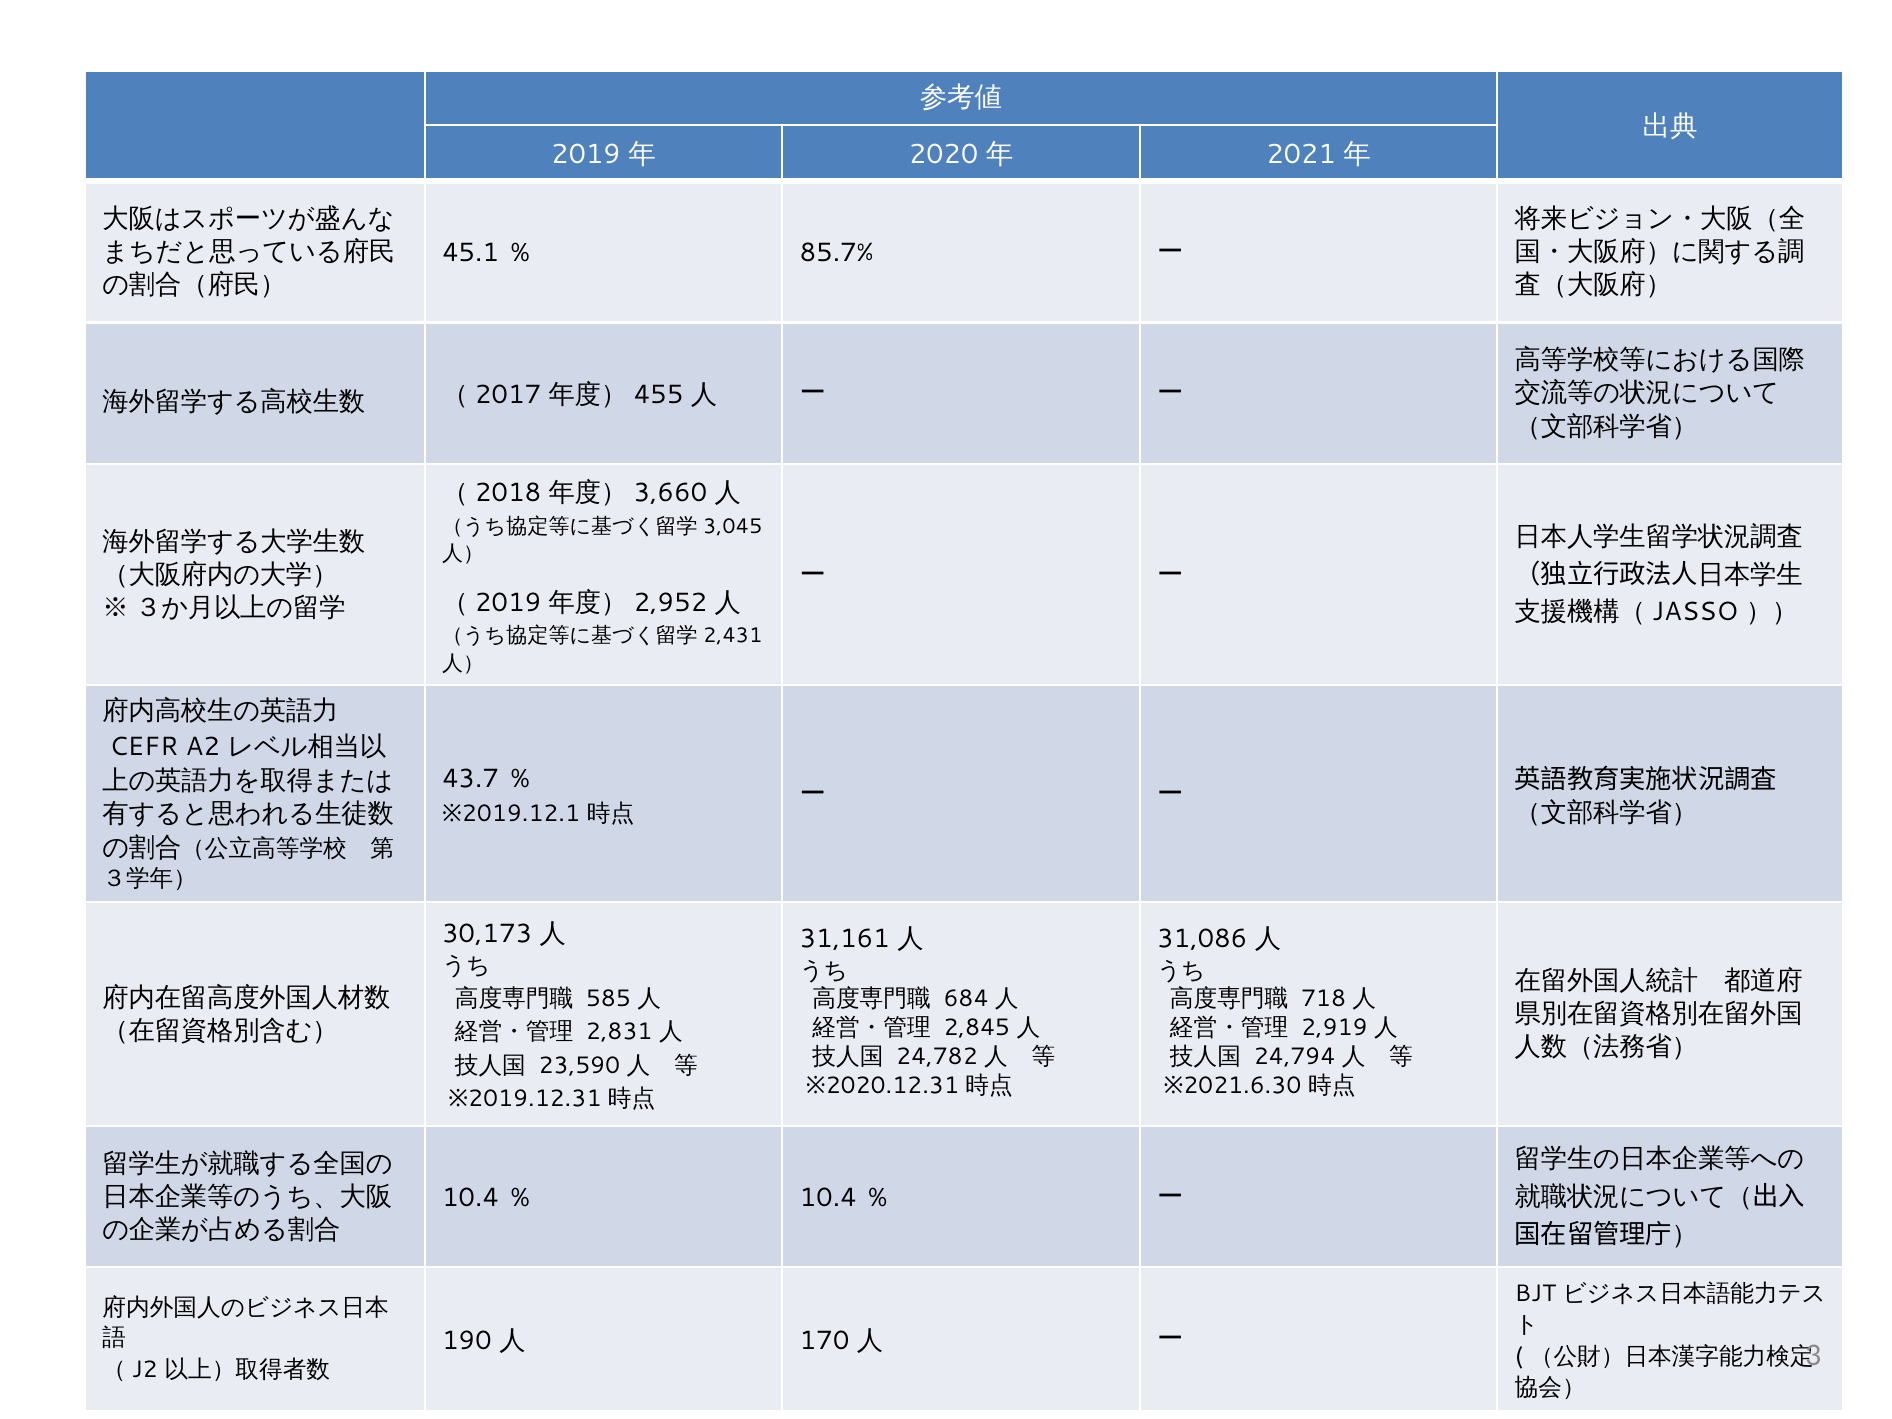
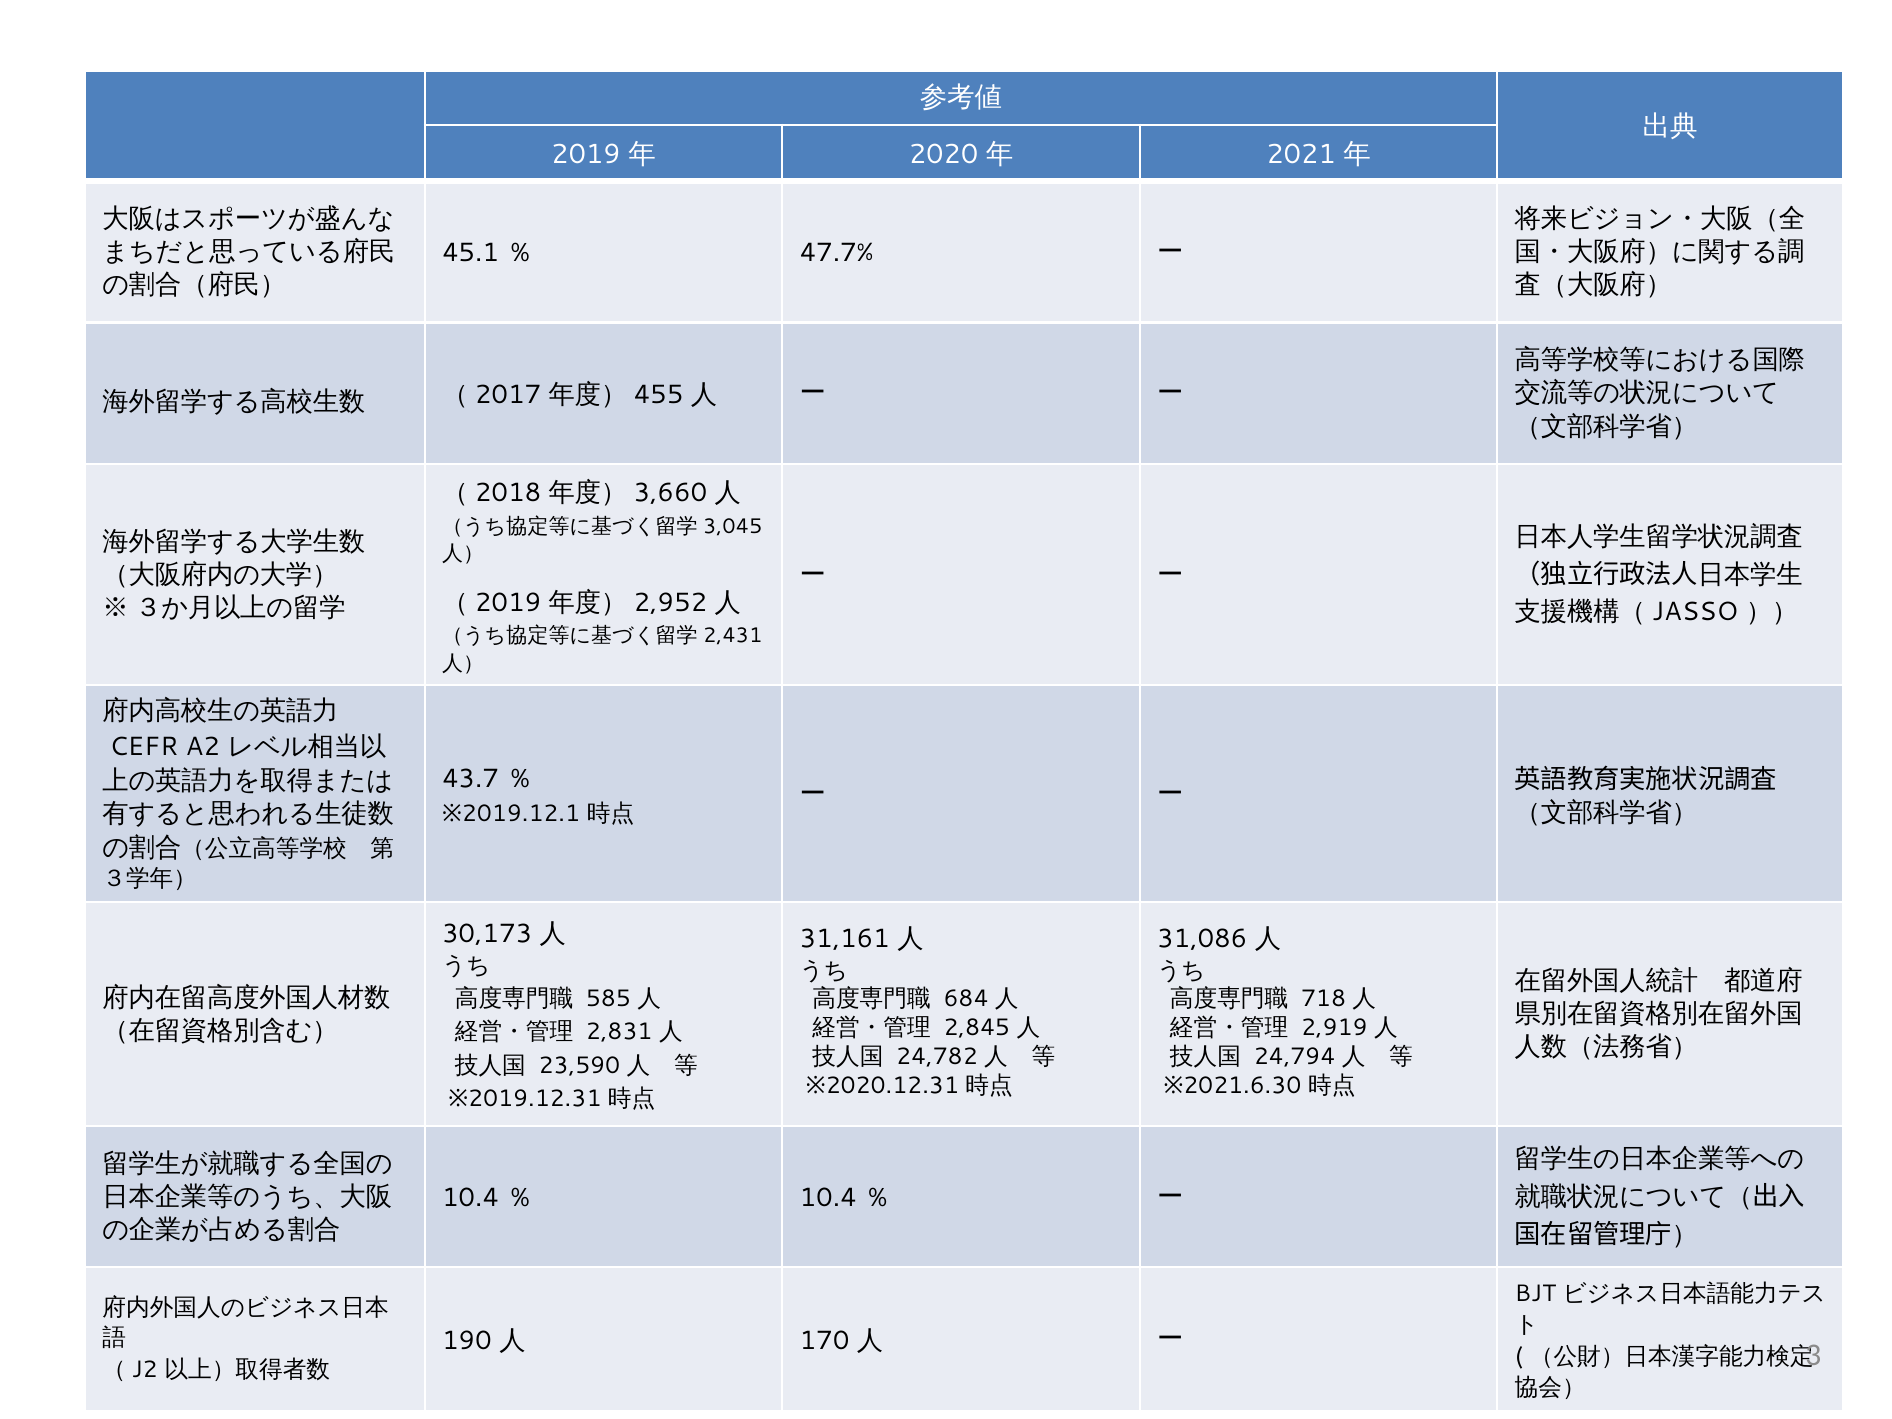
85.7%: 85.7% -> 47.7% (837, 253)
